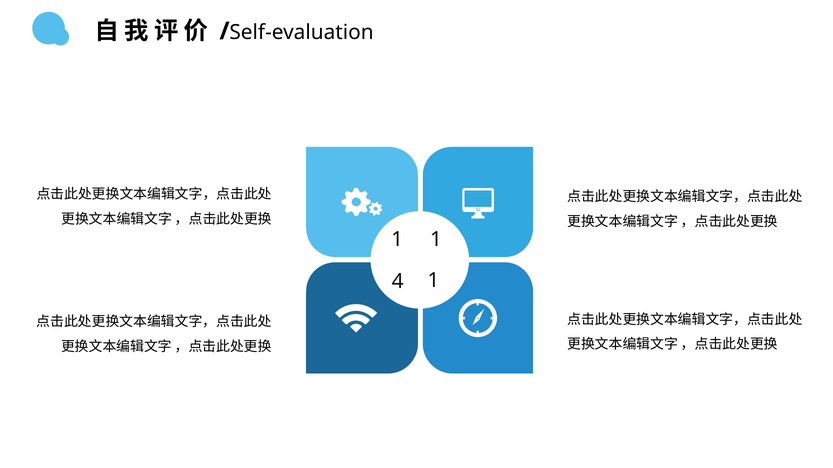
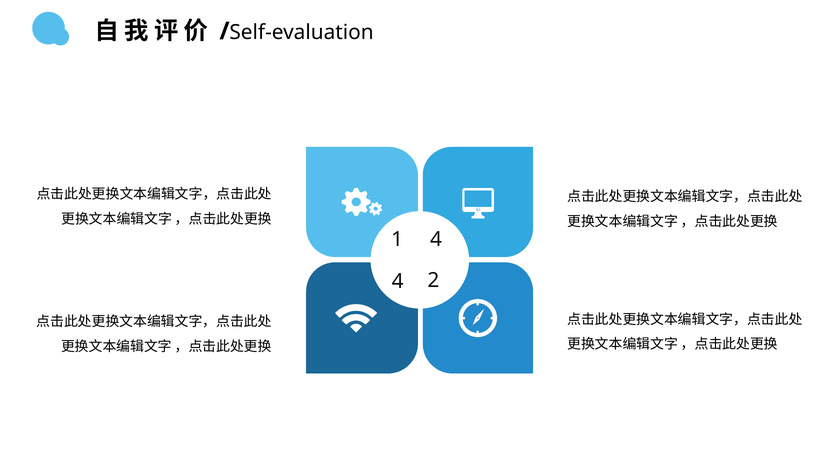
1 1: 1 -> 4 (436, 240)
4 1: 1 -> 2 (433, 281)
